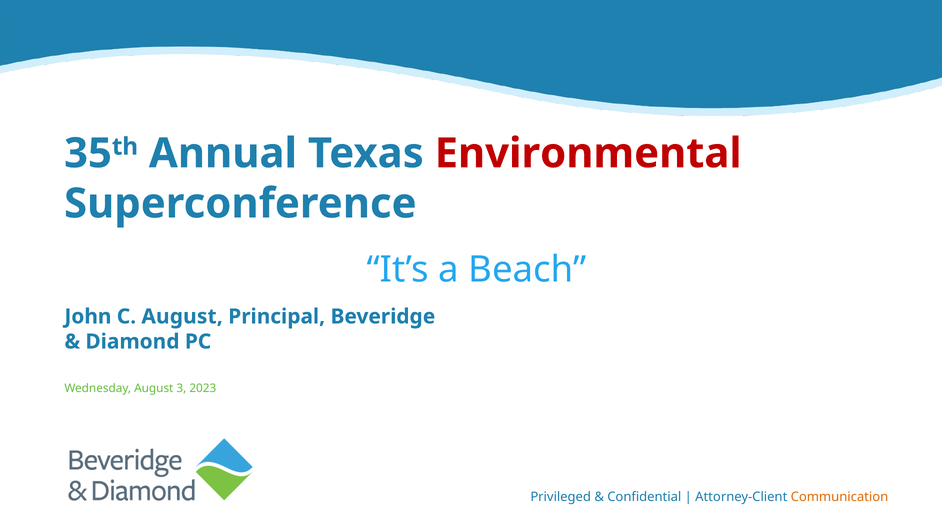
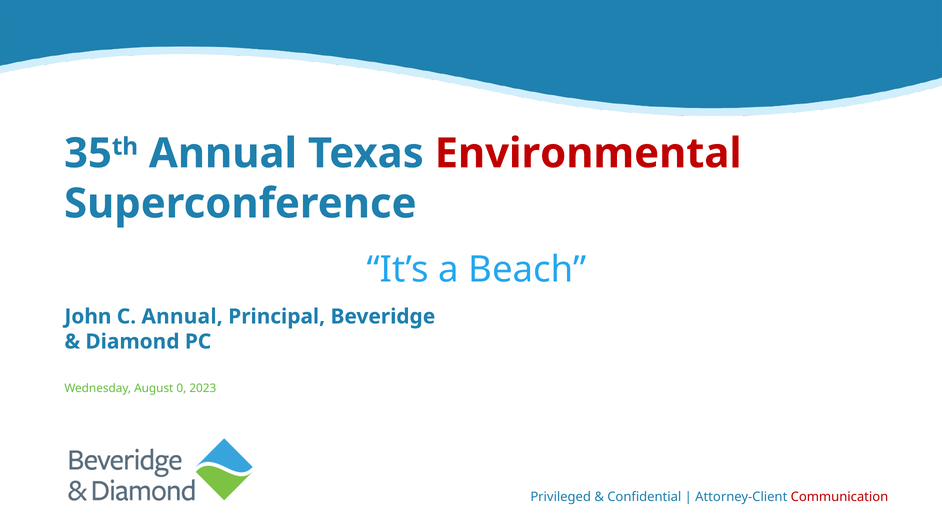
C August: August -> Annual (182, 317)
3: 3 -> 0 (181, 389)
Communication colour: orange -> red (839, 497)
